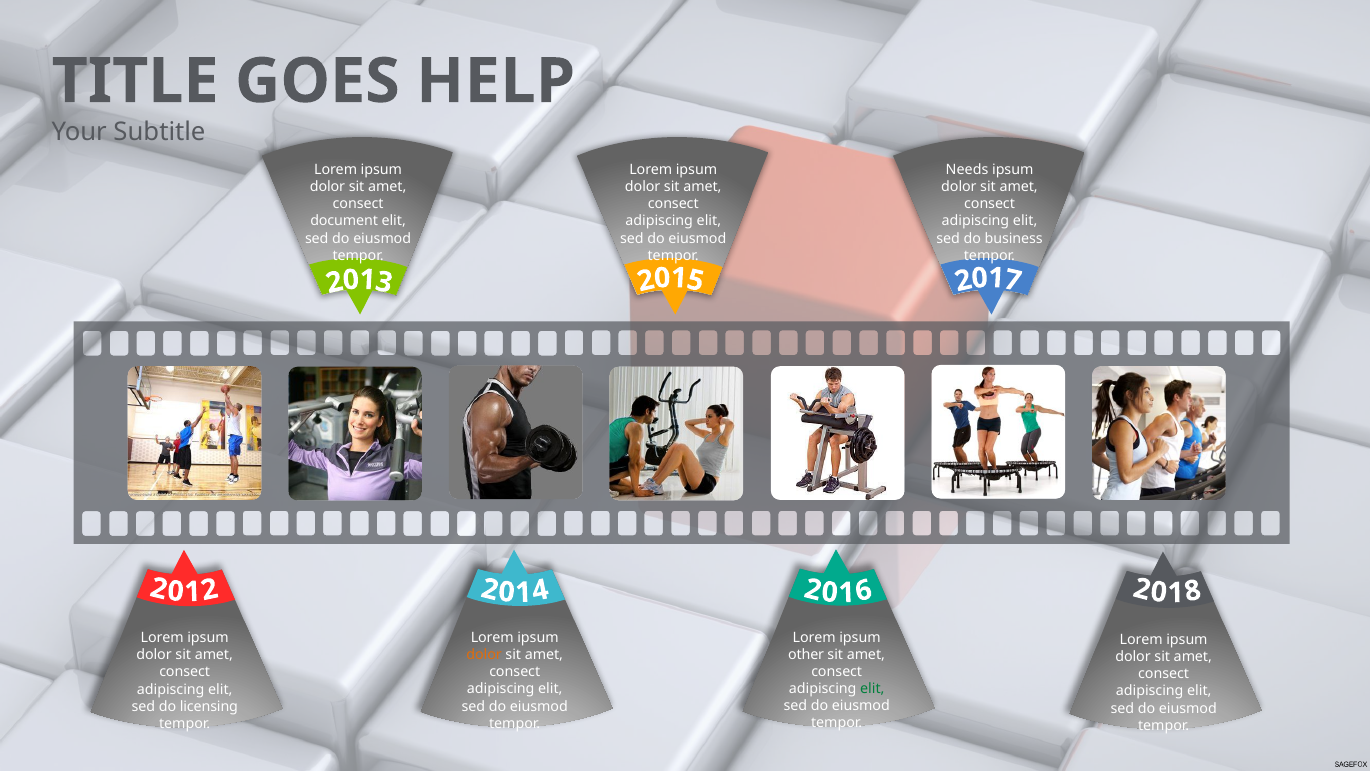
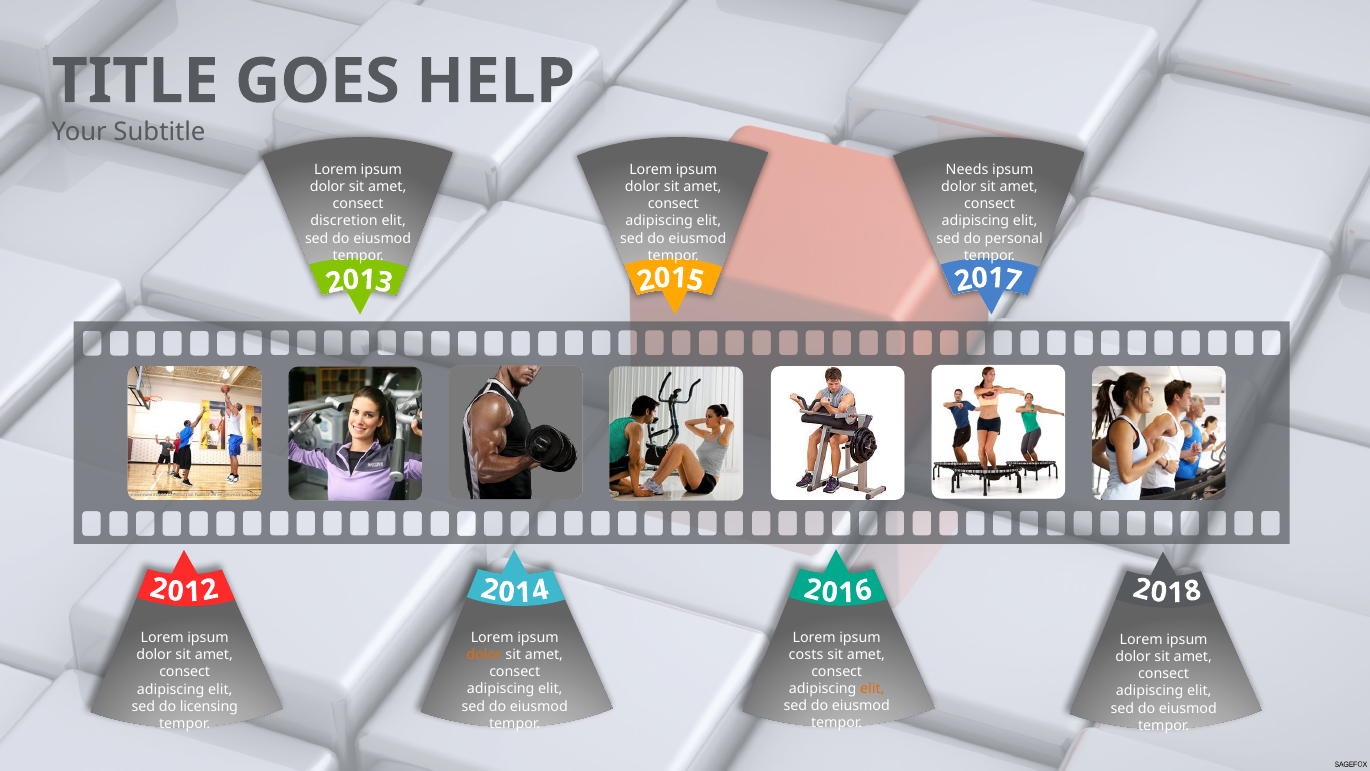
document: document -> discretion (344, 221)
business: business -> personal (1014, 238)
other: other -> costs (806, 654)
elit colour: green -> orange (872, 689)
